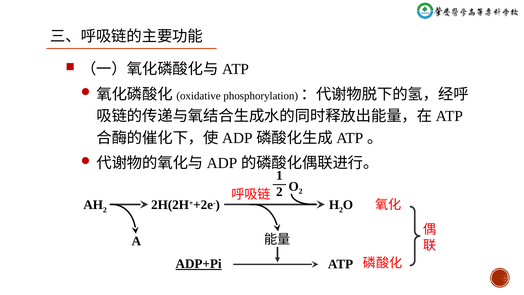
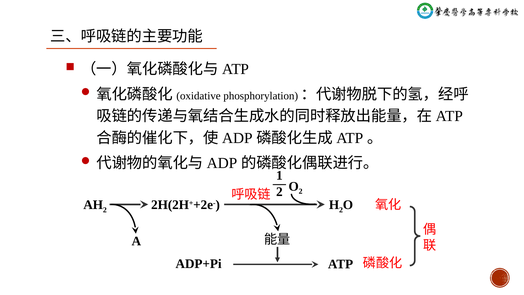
ADP+Pi underline: present -> none (199, 264)
